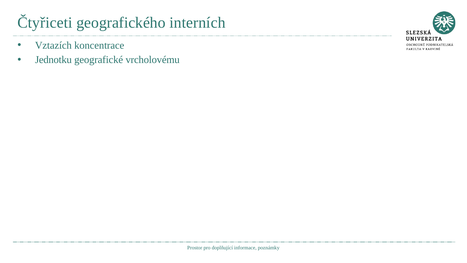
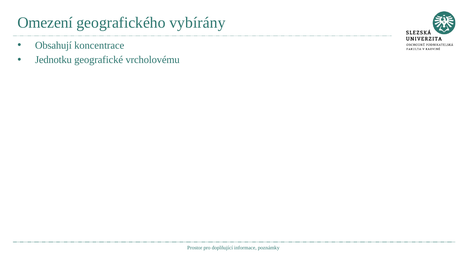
Čtyřiceti: Čtyřiceti -> Omezení (45, 23)
interních: interních -> vybírány (197, 23)
Vztazích: Vztazích -> Obsahují (53, 45)
